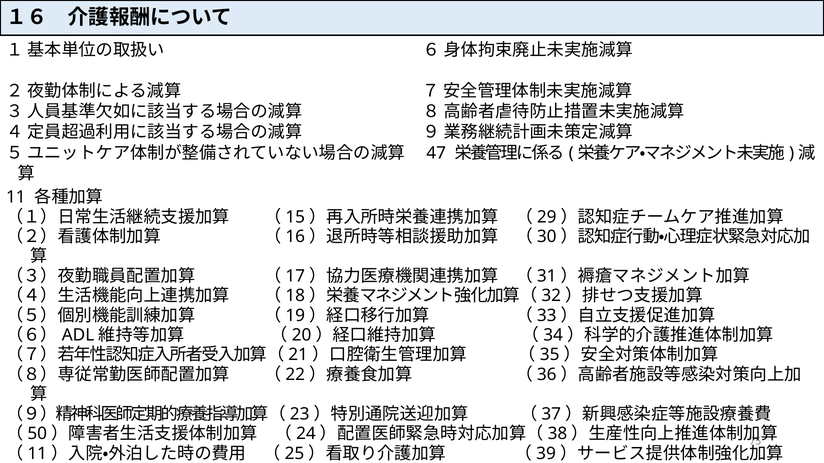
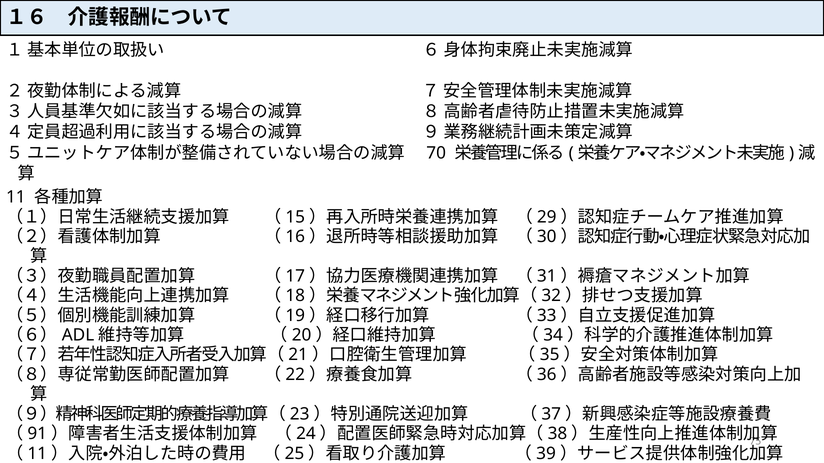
47: 47 -> 70 (436, 153)
50: 50 -> 91 (37, 434)
